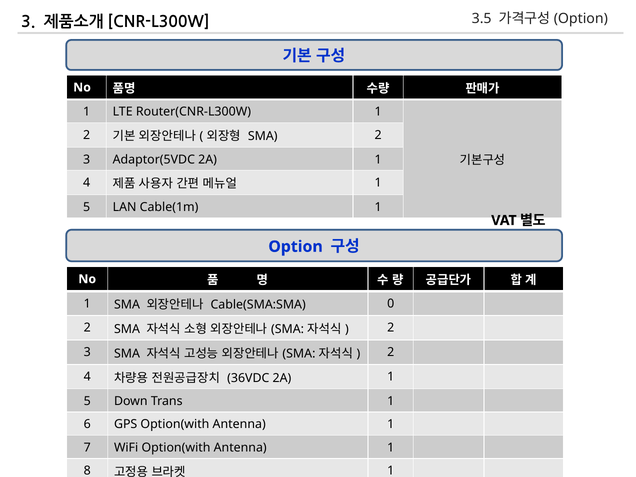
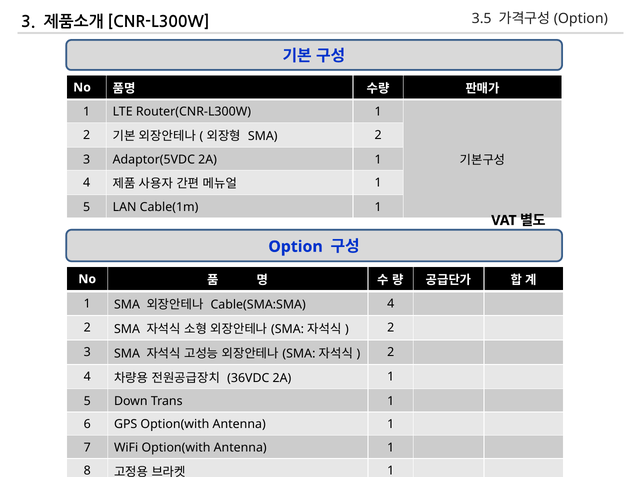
Cable(SMA:SMA 0: 0 -> 4 (391, 304)
